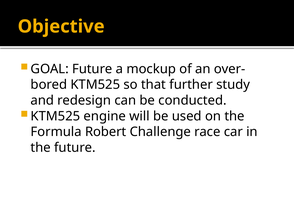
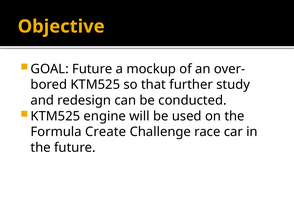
Robert: Robert -> Create (106, 132)
